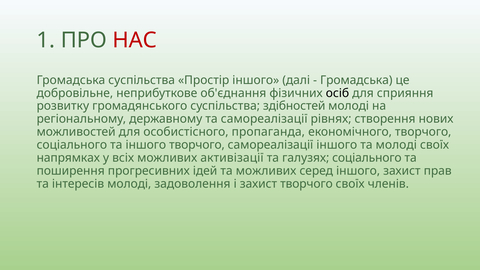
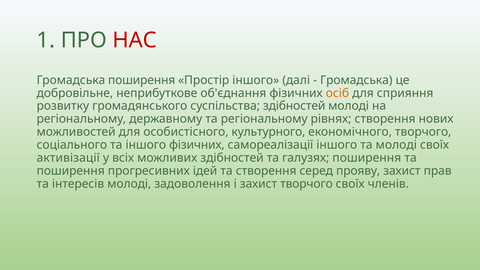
Громадська суспільства: суспільства -> поширення (142, 80)
осіб colour: black -> orange (337, 93)
та самореалізації: самореалізації -> регіональному (264, 119)
пропаганда: пропаганда -> культурного (268, 132)
іншого творчого: творчого -> фізичних (197, 145)
напрямках: напрямках -> активізації (68, 158)
можливих активізації: активізації -> здібностей (232, 158)
галузях соціального: соціального -> поширення (367, 158)
та можливих: можливих -> створення (266, 171)
серед іншого: іншого -> прояву (358, 171)
